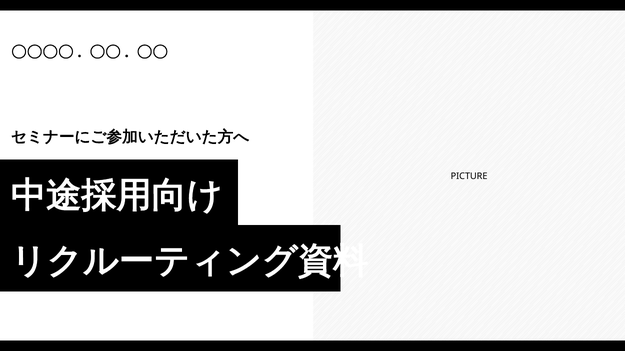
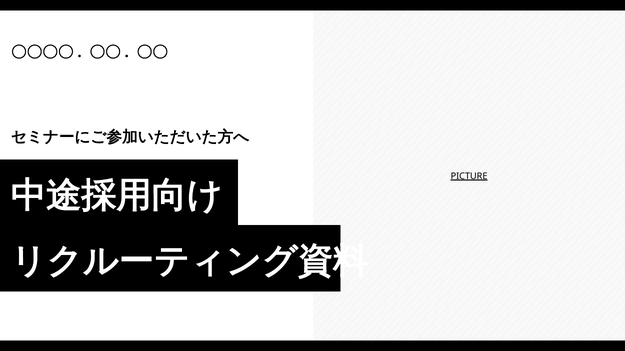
PICTURE underline: none -> present (469, 176)
